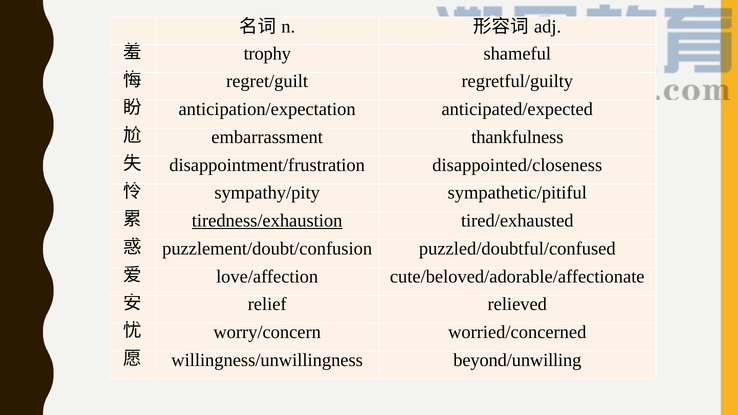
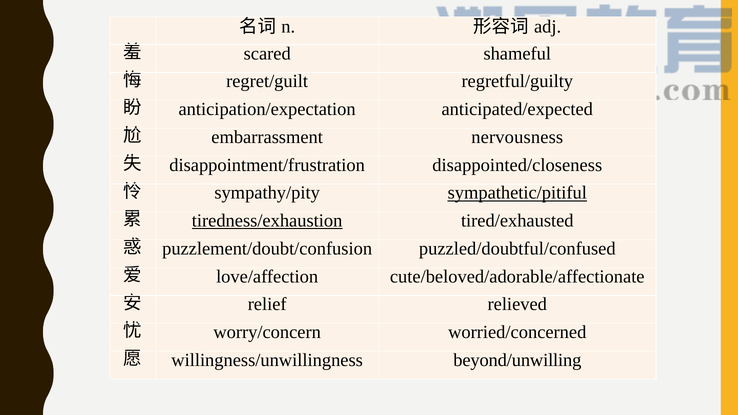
trophy: trophy -> scared (267, 53)
thankfulness: thankfulness -> nervousness (517, 137)
sympathetic/pitiful underline: none -> present (517, 193)
